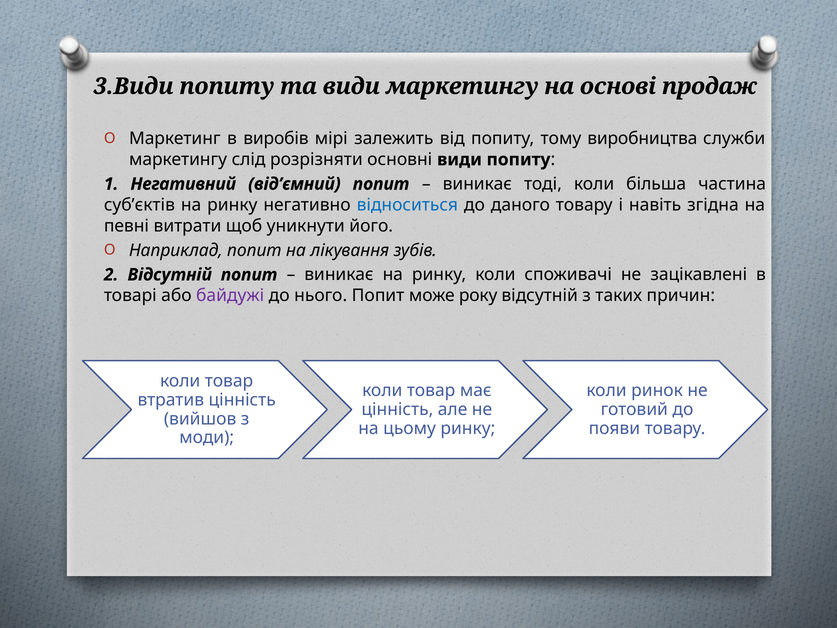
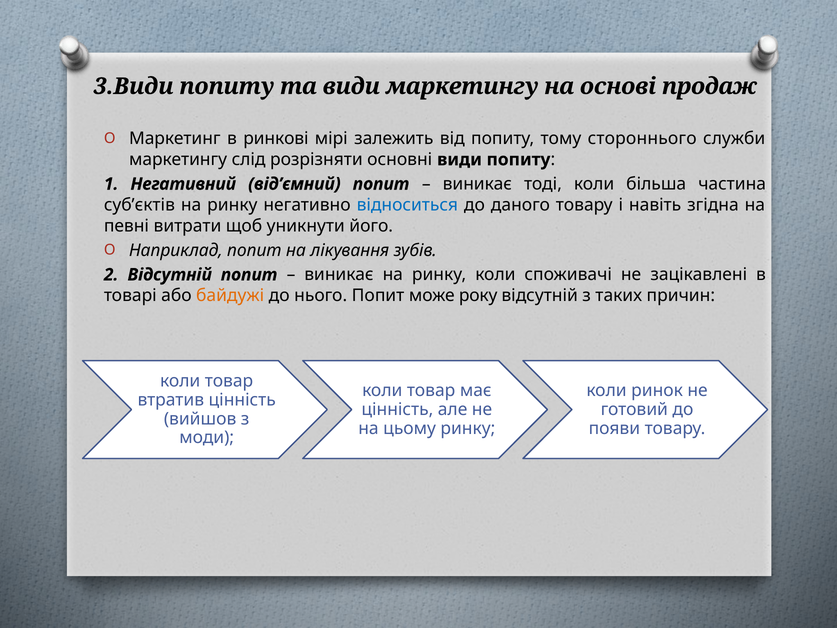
виробів: виробів -> ринкові (276, 139)
виробництва: виробництва -> стороннього (642, 139)
байдужі colour: purple -> orange (230, 296)
